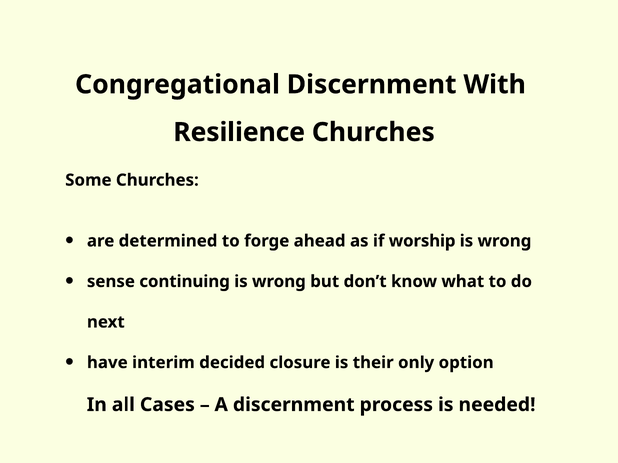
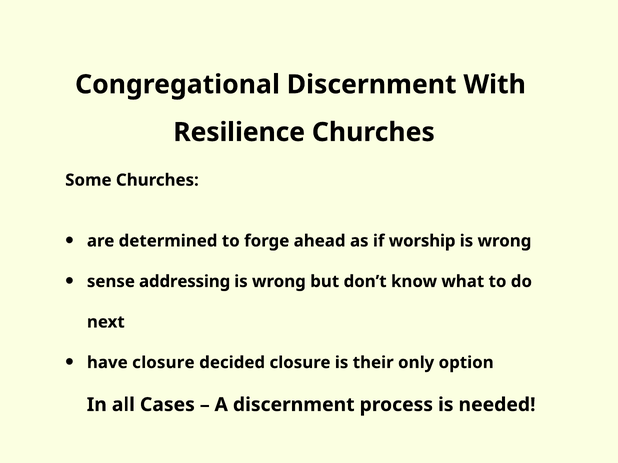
continuing: continuing -> addressing (185, 282)
have interim: interim -> closure (163, 363)
